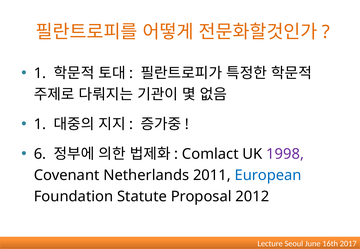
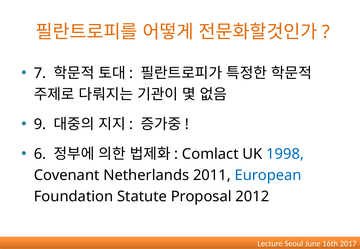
1: 1 -> 7 (40, 73)
1: 1 -> 9 (40, 124)
1998 colour: purple -> blue (285, 154)
